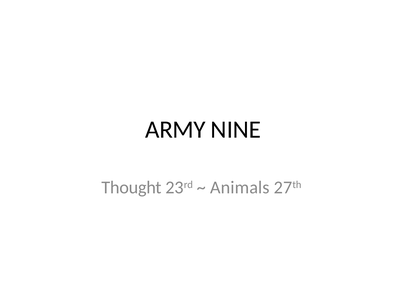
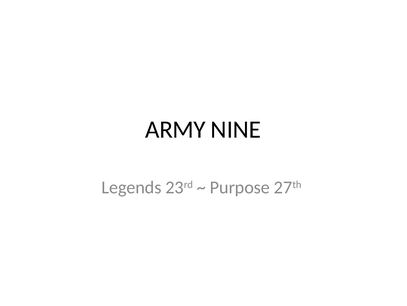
Thought: Thought -> Legends (131, 187)
Animals: Animals -> Purpose (240, 187)
